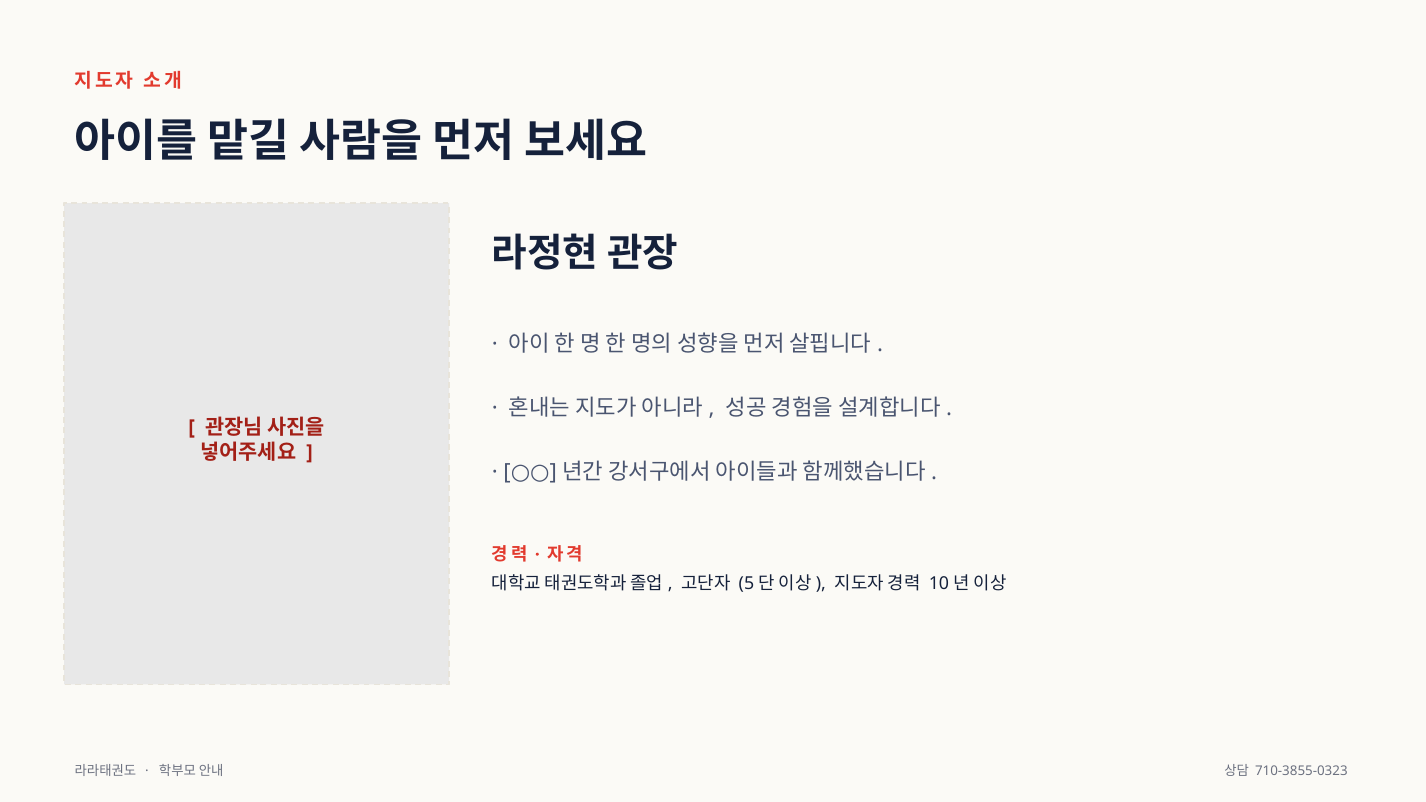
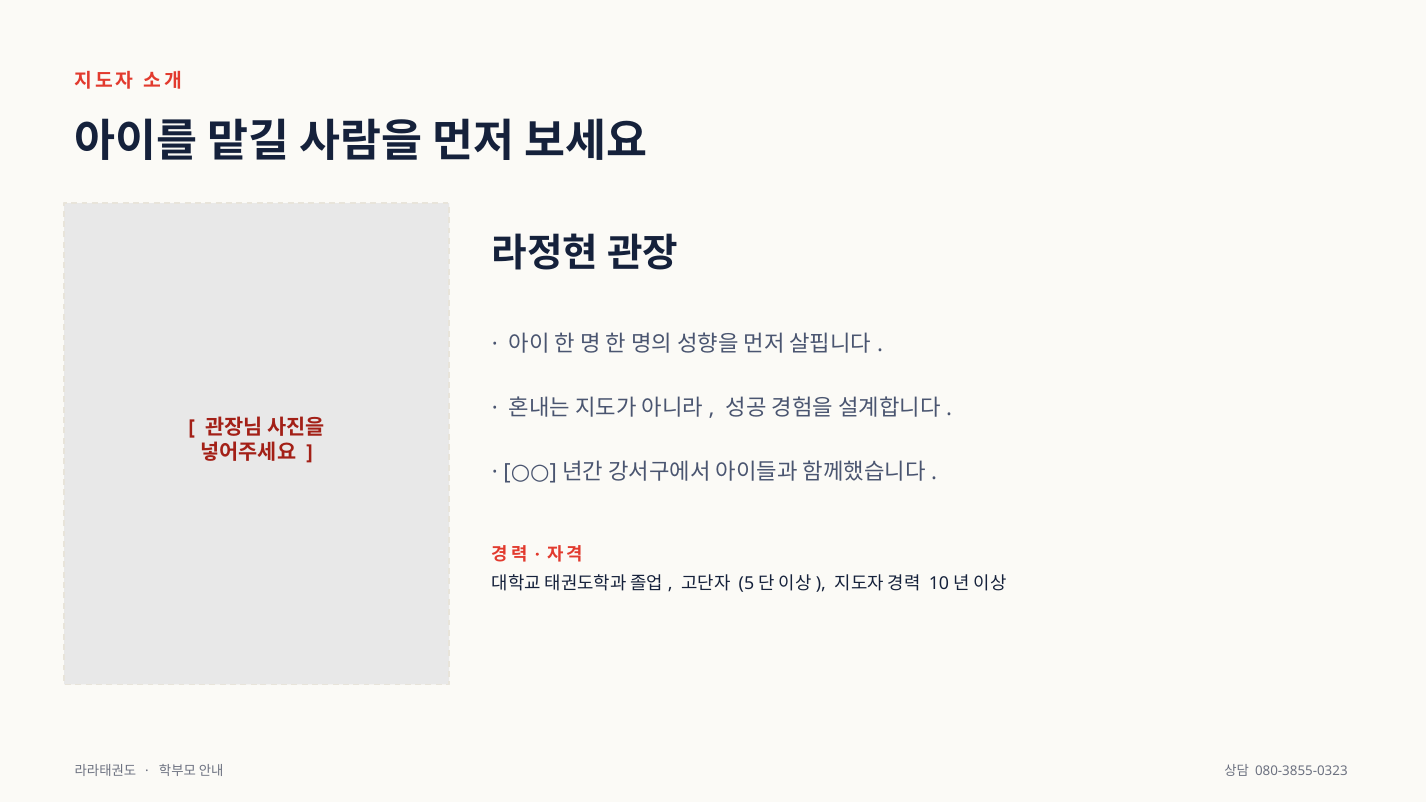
710-3855-0323: 710-3855-0323 -> 080-3855-0323 (1301, 771)
